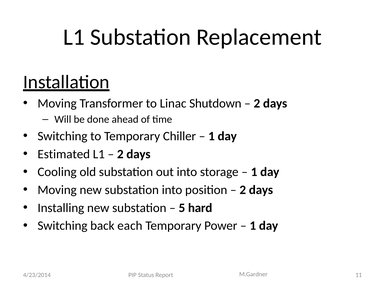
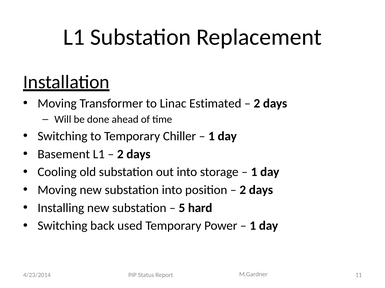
Shutdown: Shutdown -> Estimated (215, 104)
Estimated: Estimated -> Basement (64, 154)
each: each -> used (130, 226)
